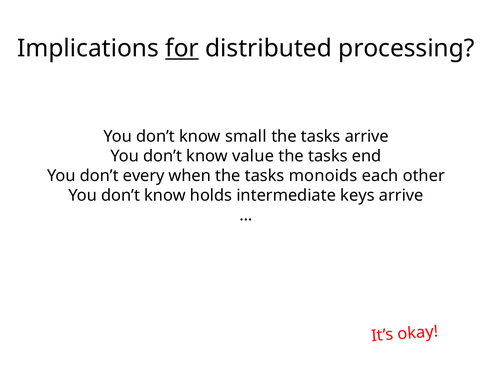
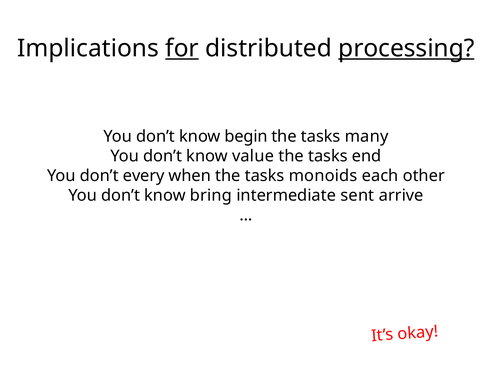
processing underline: none -> present (406, 48)
small: small -> begin (246, 136)
tasks arrive: arrive -> many (367, 136)
holds: holds -> bring (211, 195)
keys: keys -> sent (357, 195)
